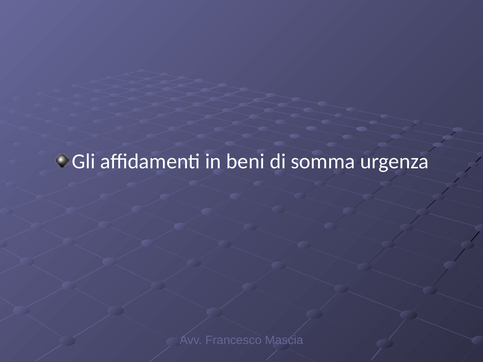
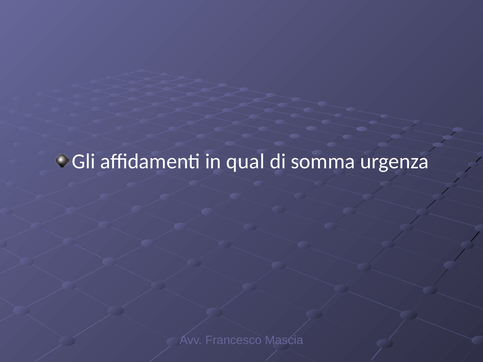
beni: beni -> qual (245, 161)
